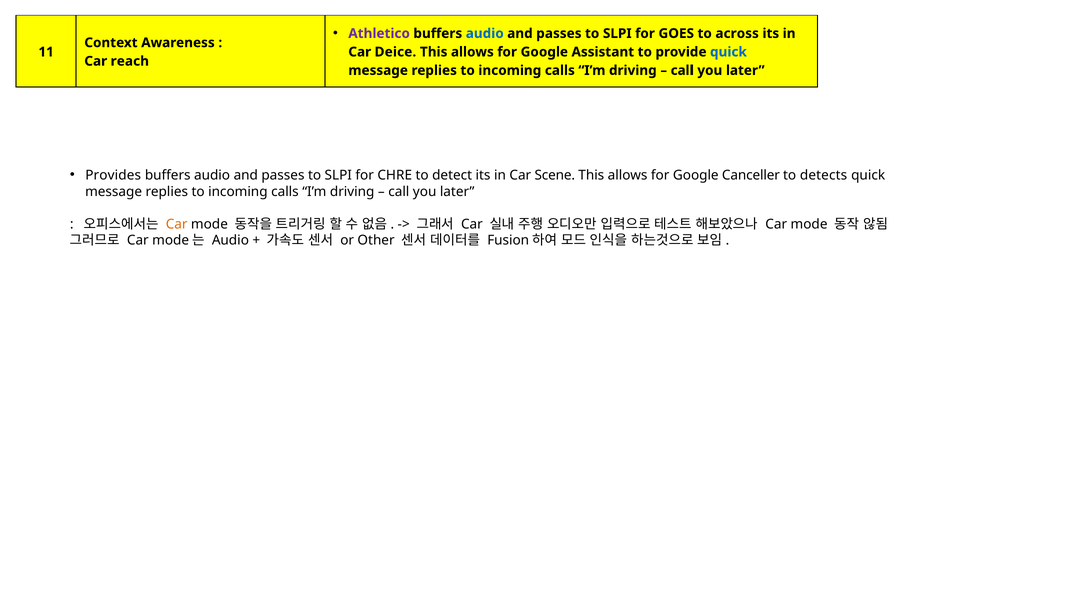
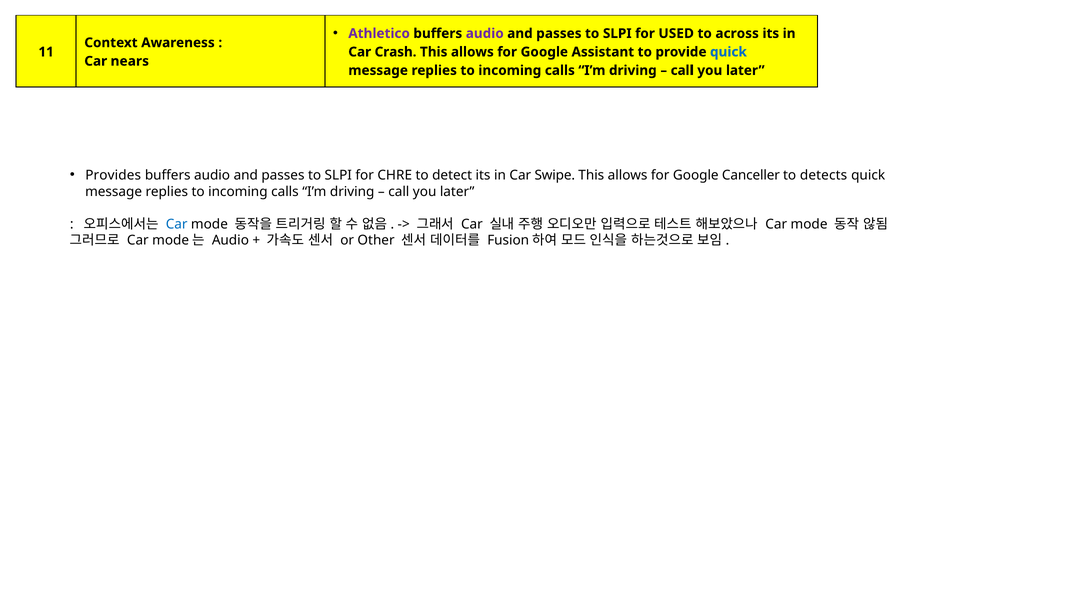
audio colour: blue -> purple (485, 33)
GOES: GOES -> USED (676, 33)
Deice: Deice -> Crash (396, 52)
reach: reach -> nears (130, 61)
Scene: Scene -> Swipe (555, 175)
Car colour: orange -> blue (177, 224)
